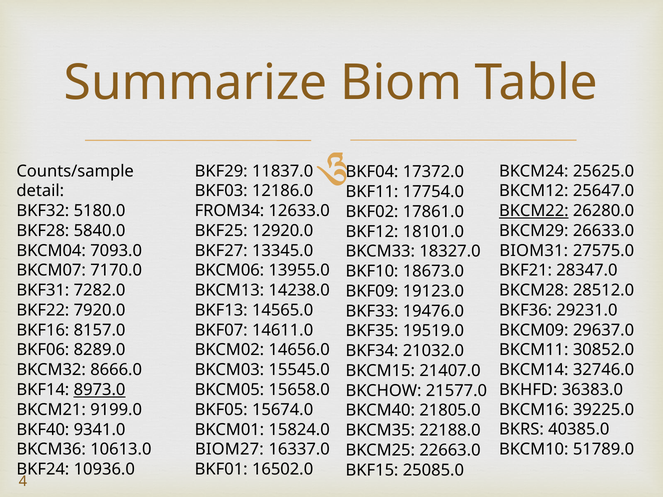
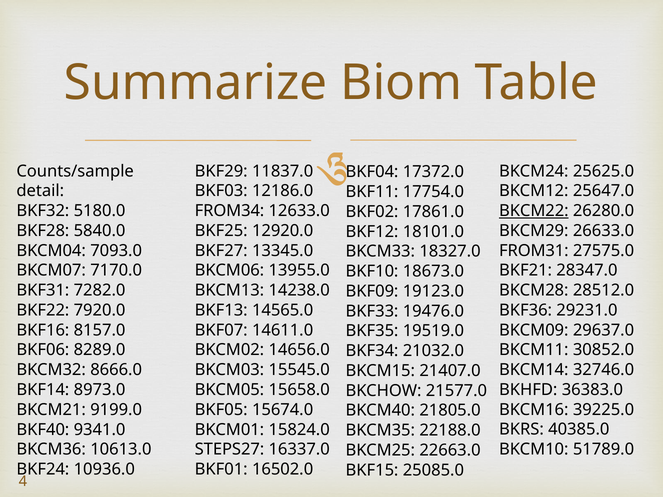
BIOM31: BIOM31 -> FROM31 (534, 251)
8973.0 underline: present -> none (100, 390)
BIOM27: BIOM27 -> STEPS27 (229, 450)
